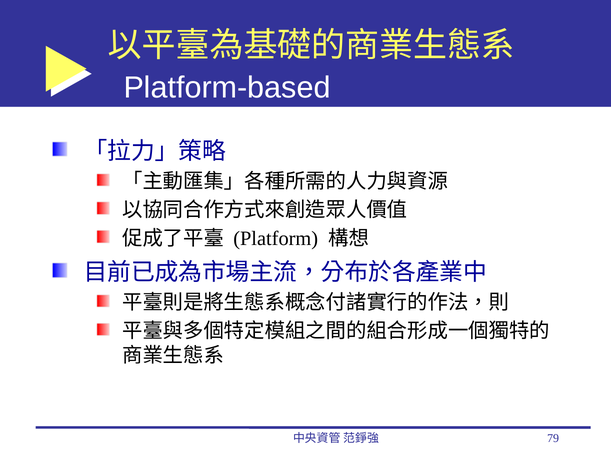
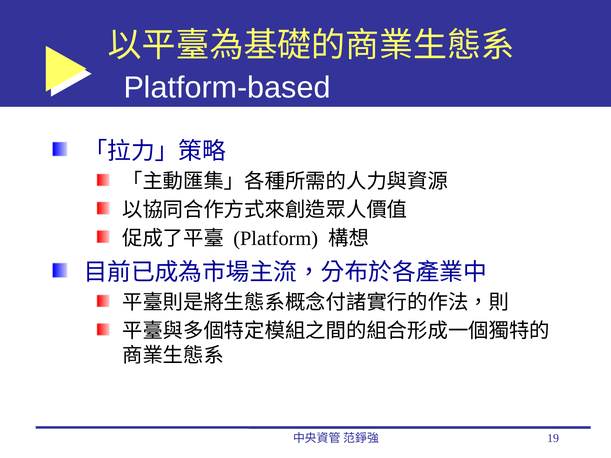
79: 79 -> 19 (553, 439)
